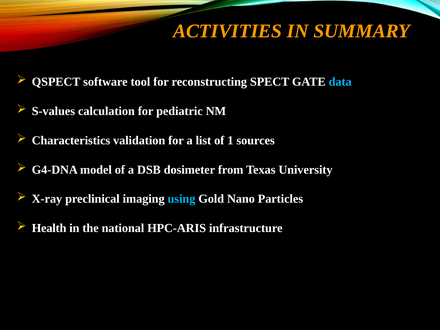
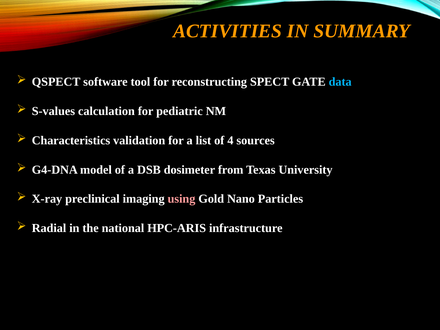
1: 1 -> 4 (230, 140)
using colour: light blue -> pink (181, 199)
Health: Health -> Radial (49, 228)
